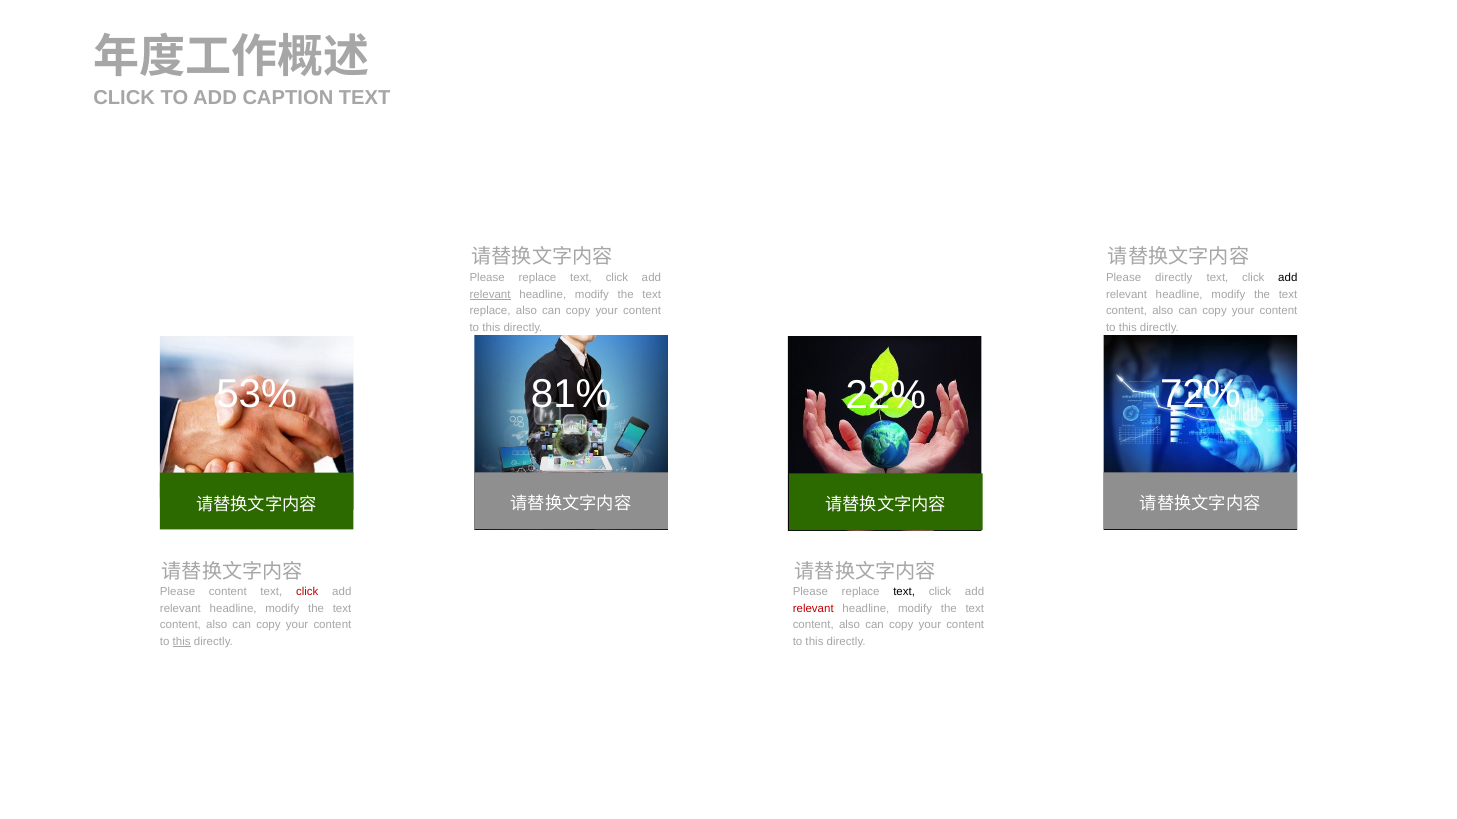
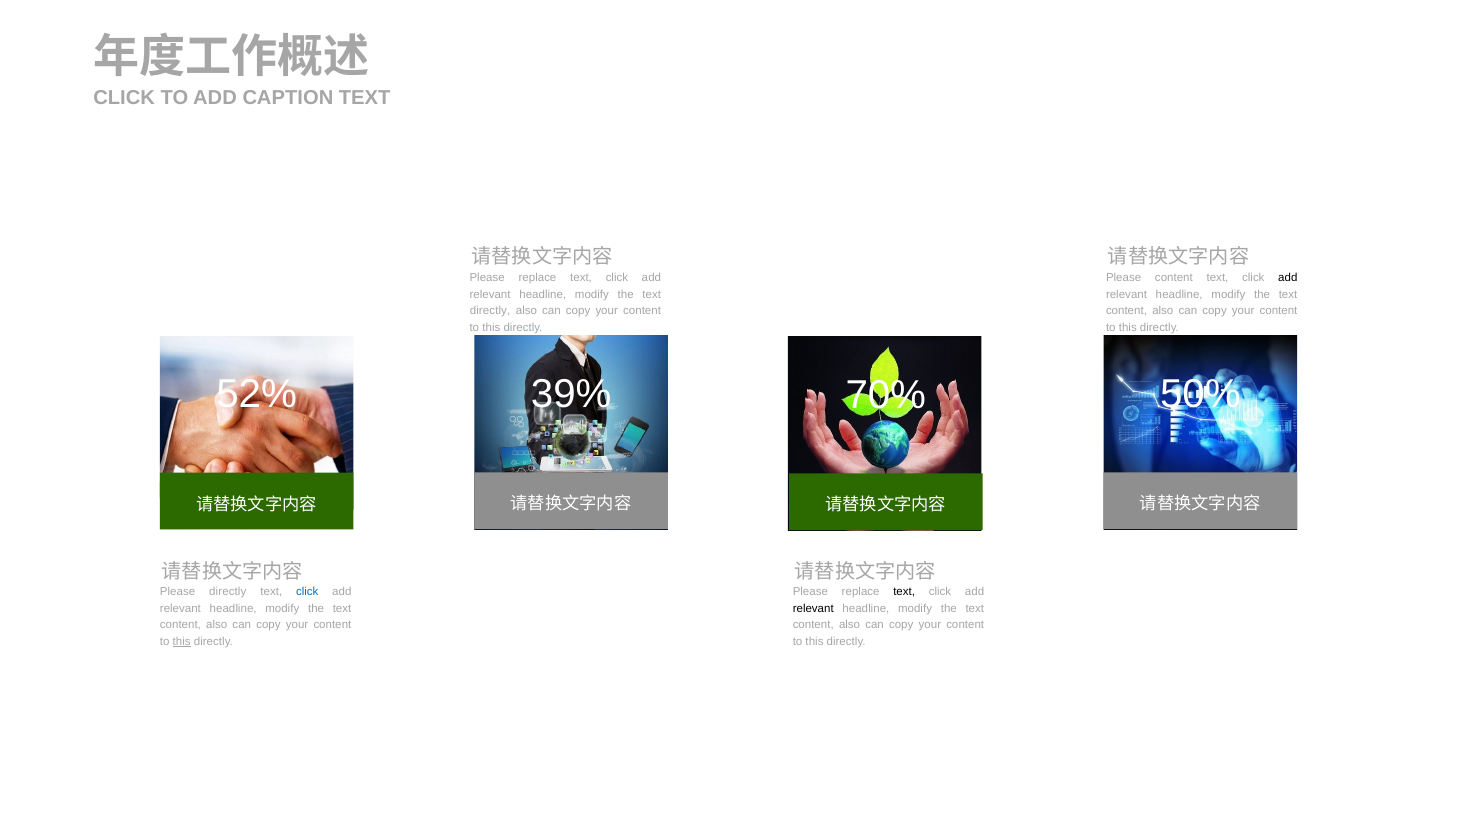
Please directly: directly -> content (1174, 278)
relevant underline: present -> none (490, 294)
replace: replace -> directly (490, 311)
81%: 81% -> 39% (571, 394)
72%: 72% -> 50% (1200, 394)
53%: 53% -> 52% (257, 395)
22%: 22% -> 70% (886, 395)
Please content: content -> directly (228, 592)
click colour: red -> blue (307, 592)
relevant colour: red -> black (813, 609)
